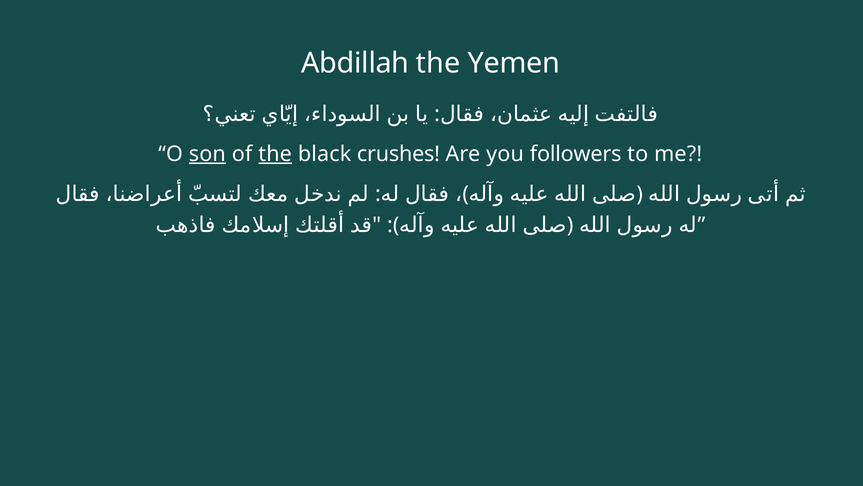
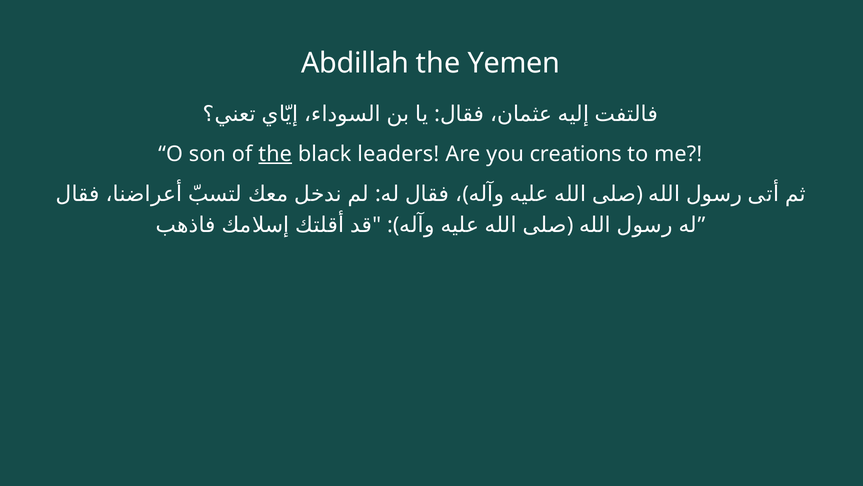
son underline: present -> none (207, 154)
crushes: crushes -> leaders (398, 154)
followers: followers -> creations (576, 154)
